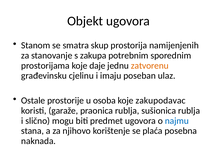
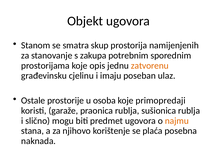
daje: daje -> opis (97, 66)
zakupodavac: zakupodavac -> primopredaji (161, 100)
najmu colour: blue -> orange (177, 121)
